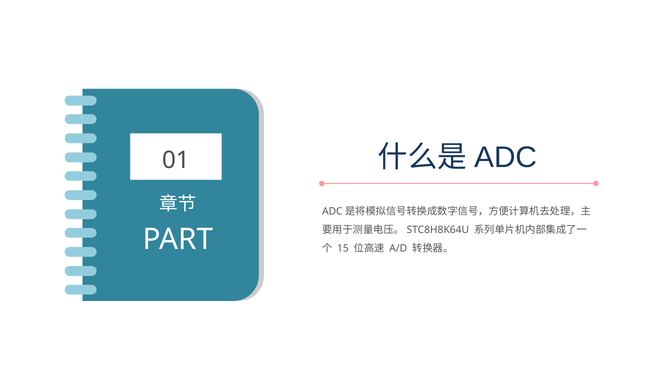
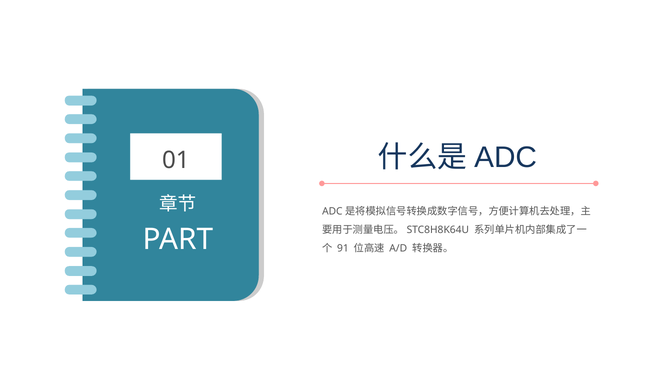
15: 15 -> 91 (343, 248)
